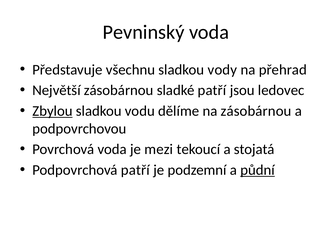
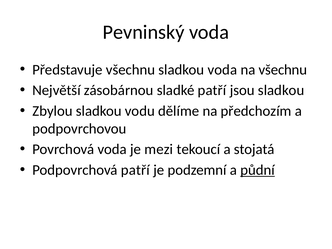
sladkou vody: vody -> voda (222, 70)
na přehrad: přehrad -> všechnu (283, 70)
jsou ledovec: ledovec -> sladkou (281, 90)
Zbylou underline: present -> none (52, 111)
na zásobárnou: zásobárnou -> předchozím (256, 111)
